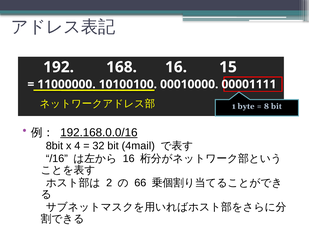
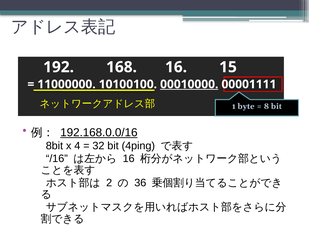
00010000 underline: none -> present (189, 84)
4mail: 4mail -> 4ping (138, 146)
66: 66 -> 36 (140, 183)
